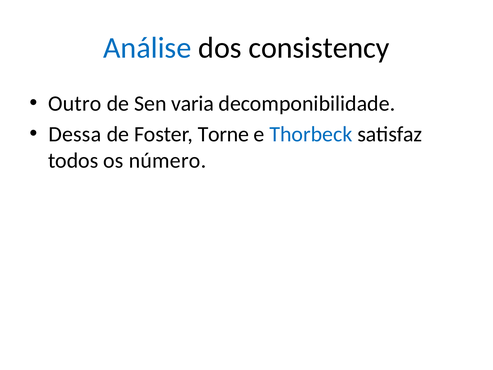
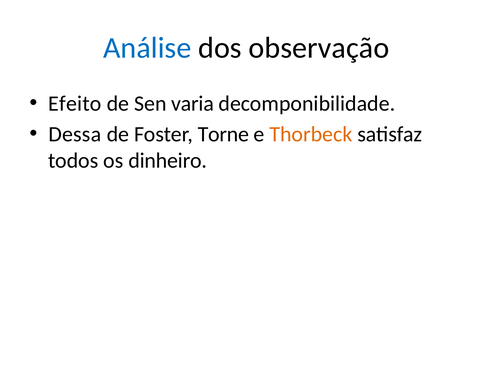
consistency: consistency -> observação (319, 48)
Outro: Outro -> Efeito (75, 103)
Thorbeck colour: blue -> orange (311, 134)
número: número -> dinheiro (168, 160)
